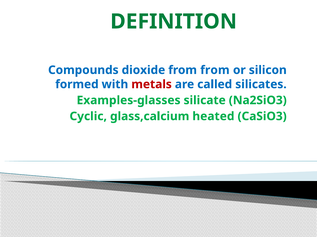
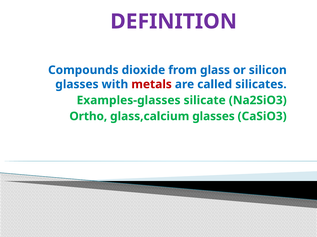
DEFINITION colour: green -> purple (174, 22)
from from: from -> glass (215, 70)
formed: formed -> glasses (77, 85)
Cyclic: Cyclic -> Ortho (88, 117)
glass,calcium heated: heated -> glasses (214, 117)
